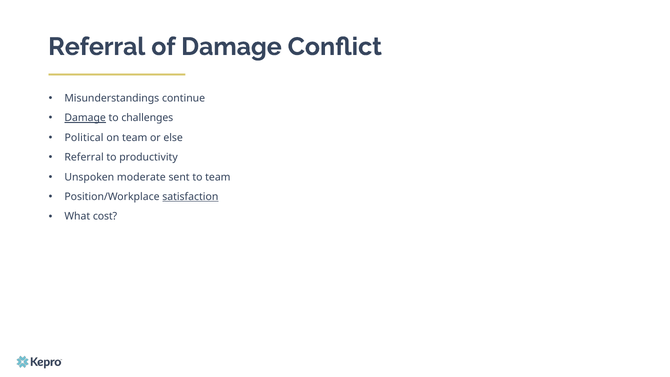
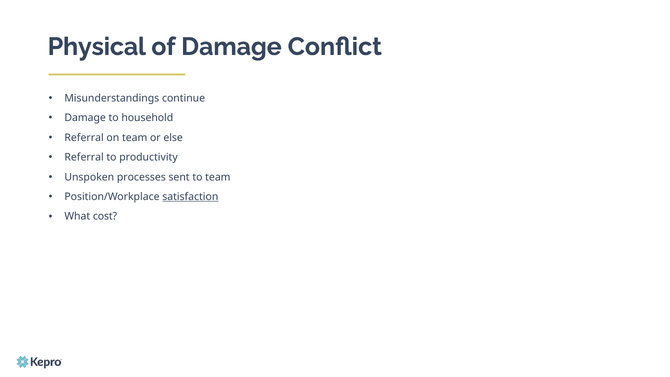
Referral: Referral -> Physical (97, 47)
Damage underline: present -> none (85, 118)
challenges: challenges -> household (147, 118)
Political: Political -> Referral (84, 138)
moderate: moderate -> processes (141, 177)
